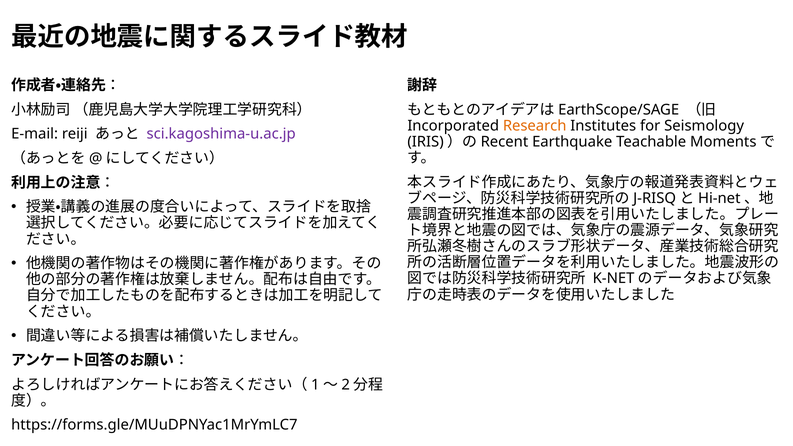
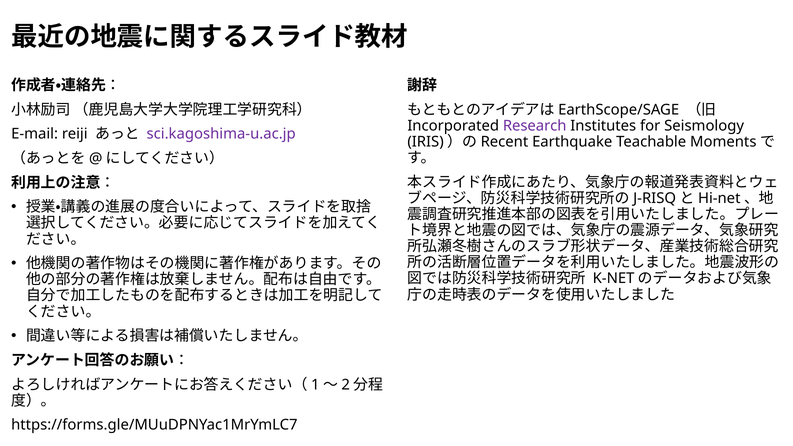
Research colour: orange -> purple (535, 126)
